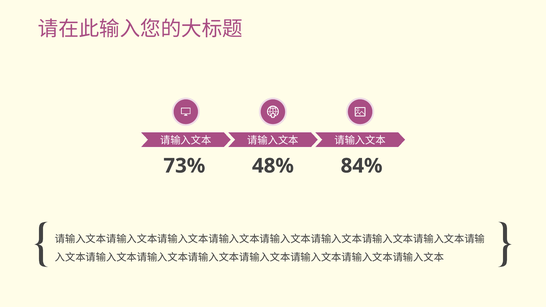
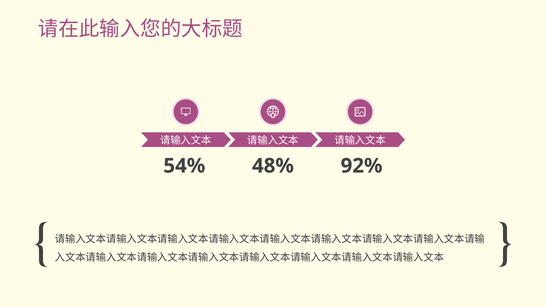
73%: 73% -> 54% (184, 166)
84%: 84% -> 92% (362, 166)
